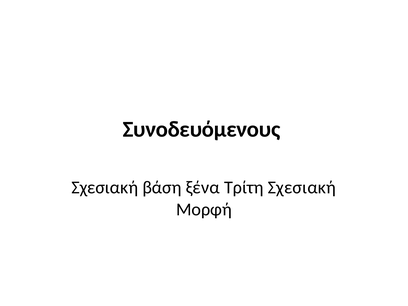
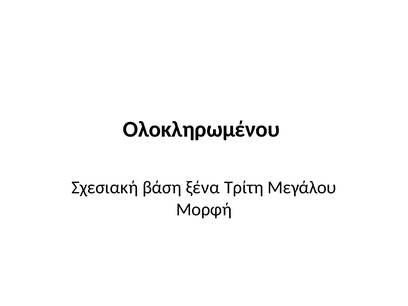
Συνοδευόμενους: Συνοδευόμενους -> Ολοκληρωμένου (202, 129)
Τρίτη Σχεσιακή: Σχεσιακή -> Μεγάλου (302, 188)
